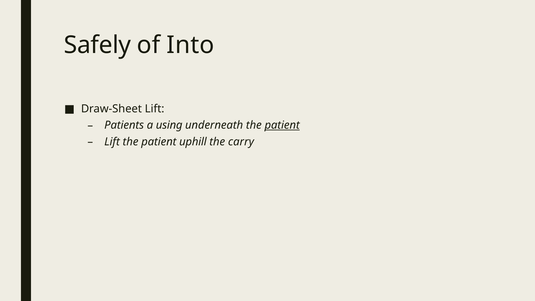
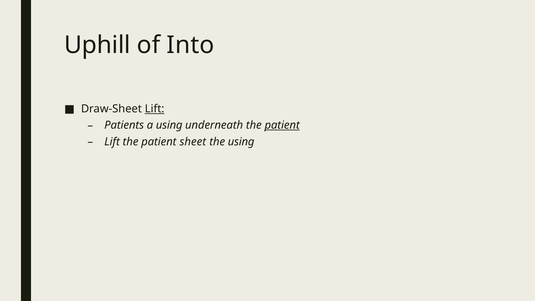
Safely: Safely -> Uphill (97, 45)
Lift underline: none -> present (155, 109)
uphill: uphill -> sheet (193, 142)
the carry: carry -> using (241, 142)
